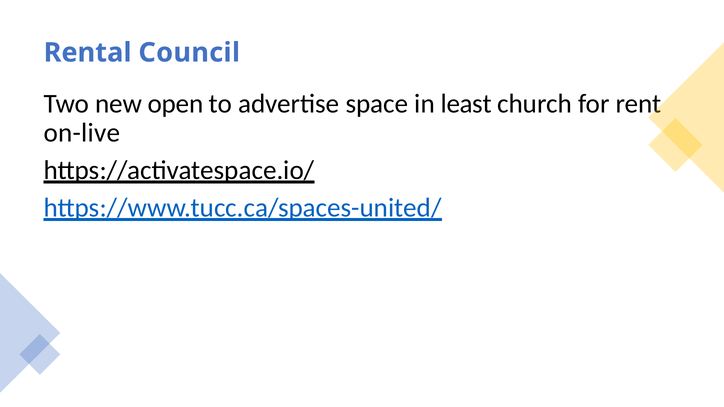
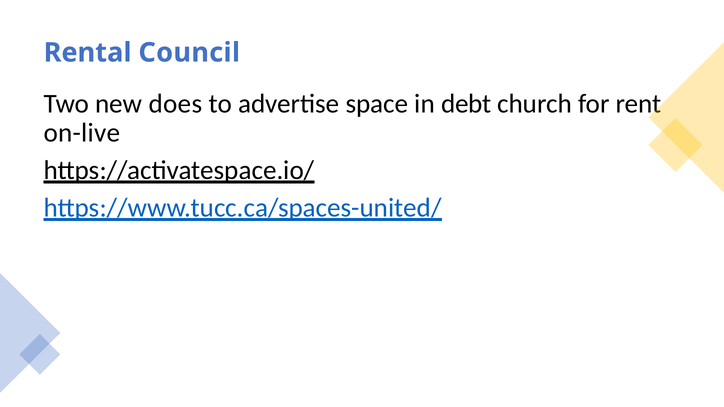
open: open -> does (175, 104)
least: least -> debt (466, 104)
